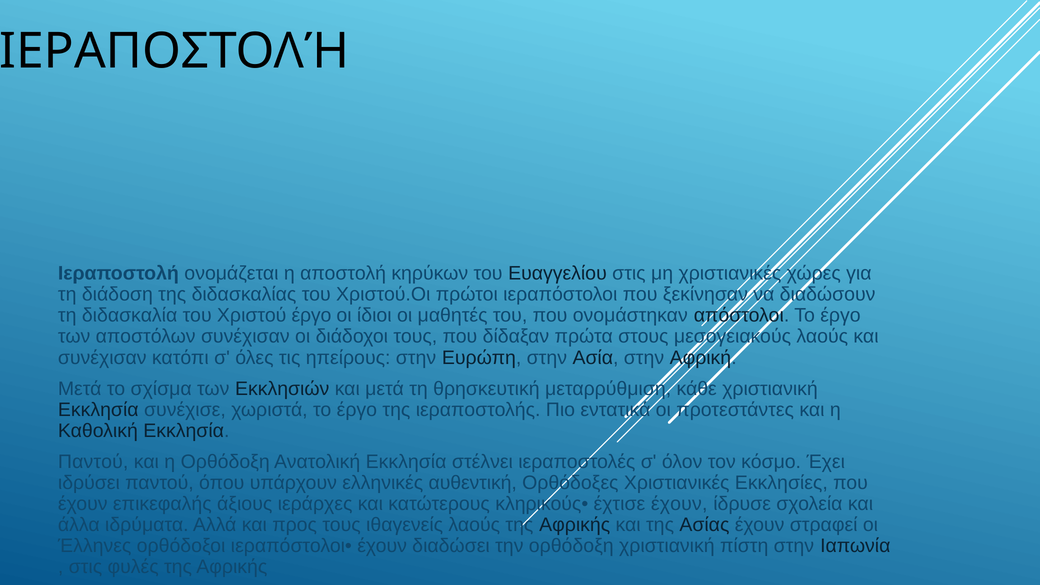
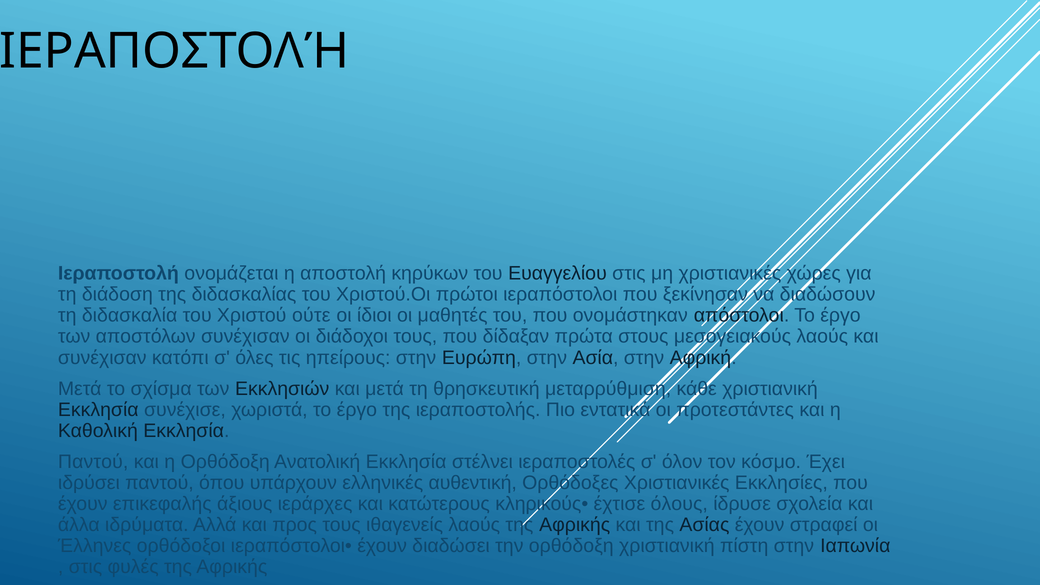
Χριστού έργο: έργο -> ούτε (311, 315)
έχτισε έχουν: έχουν -> όλους (679, 504)
